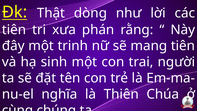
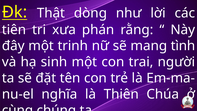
mang tiên: tiên -> tình (183, 46)
